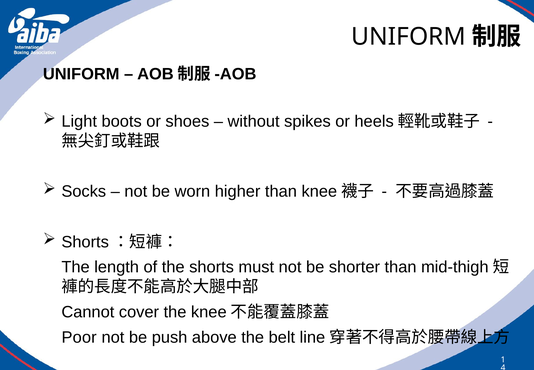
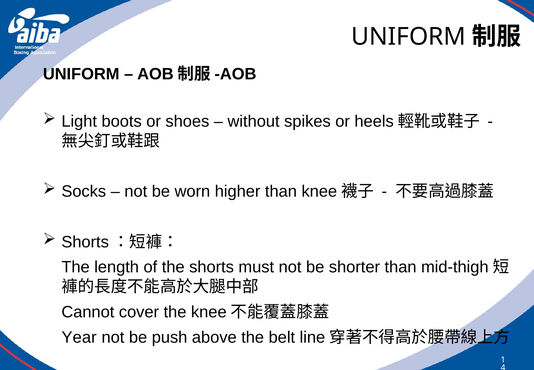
Poor: Poor -> Year (79, 337)
